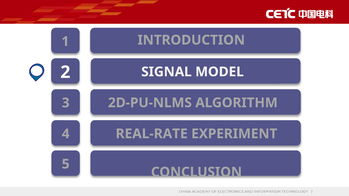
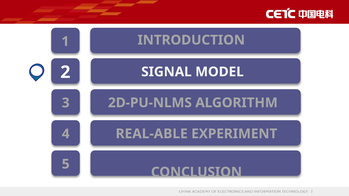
REAL-RATE: REAL-RATE -> REAL-ABLE (152, 134)
